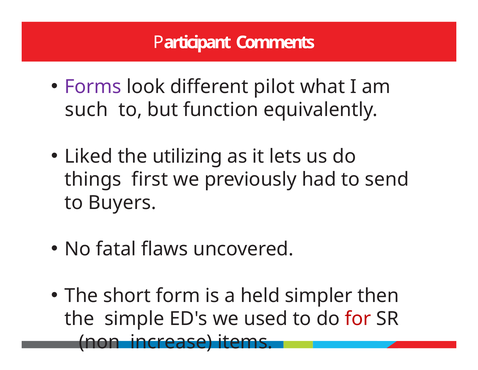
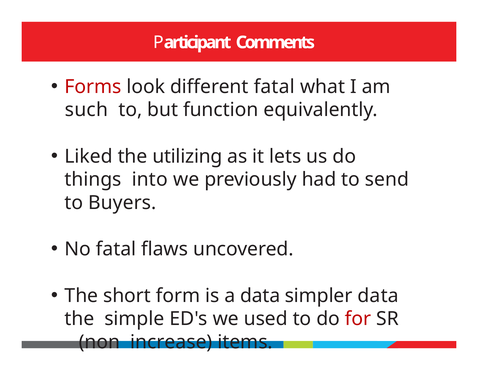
Forms colour: purple -> red (93, 87)
different pilot: pilot -> fatal (274, 87)
first: first -> into (150, 179)
a held: held -> data (260, 295)
simpler then: then -> data (378, 295)
